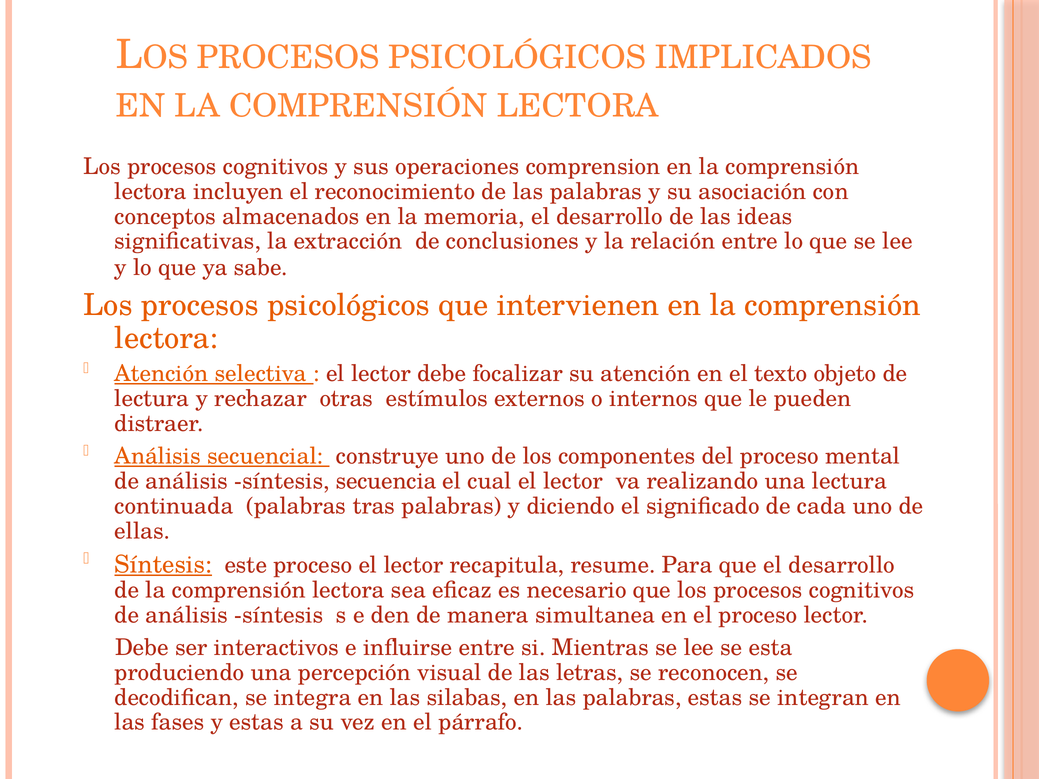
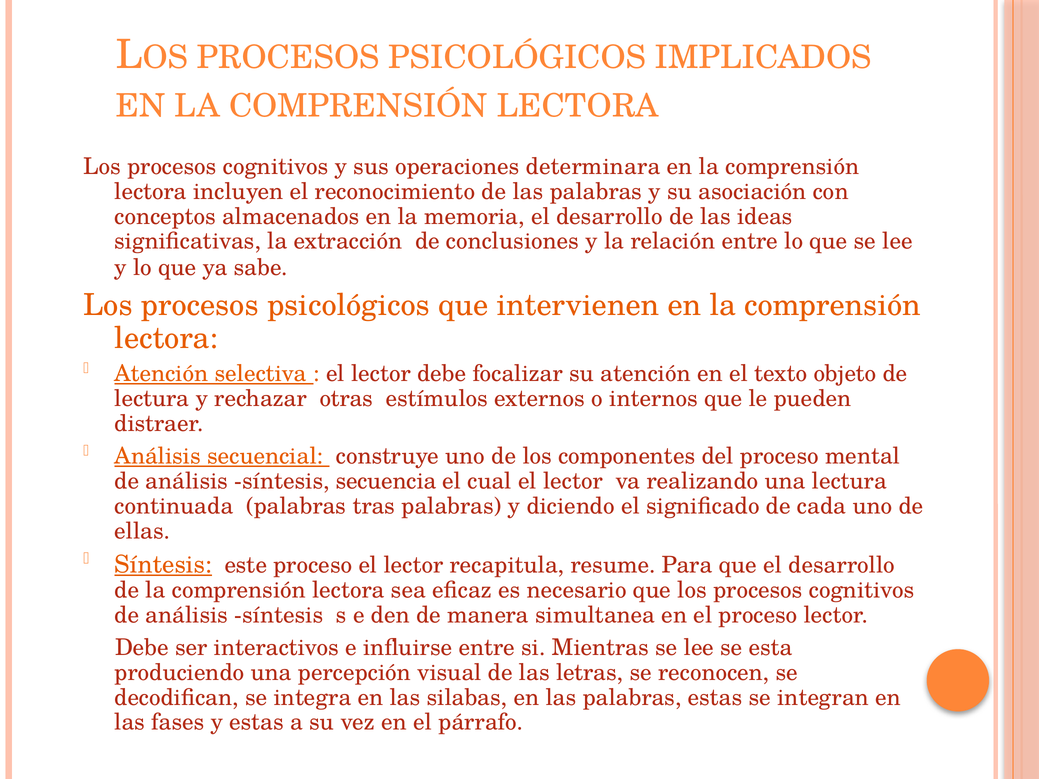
comprension: comprension -> determinara (593, 167)
